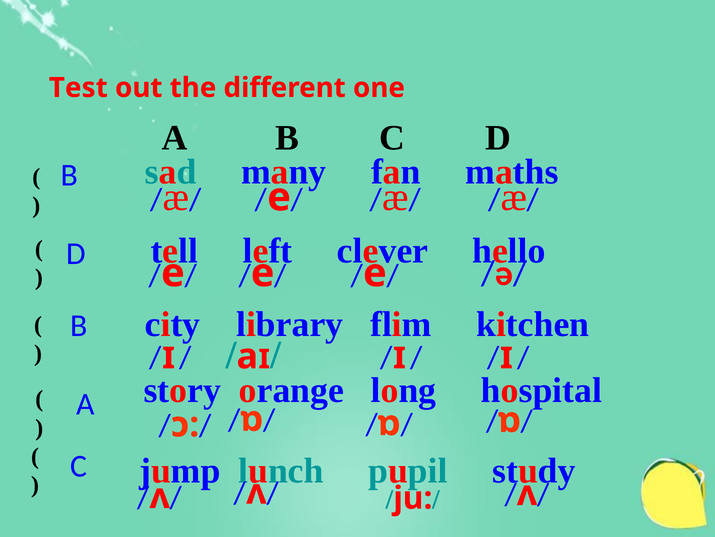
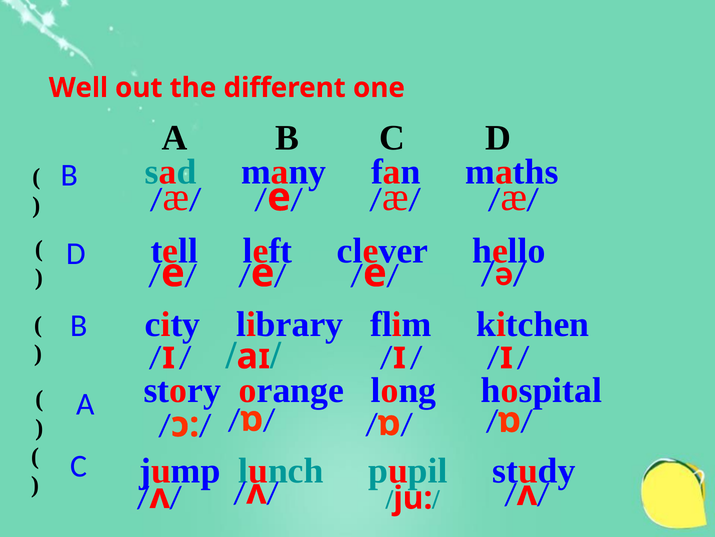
Test: Test -> Well (78, 88)
